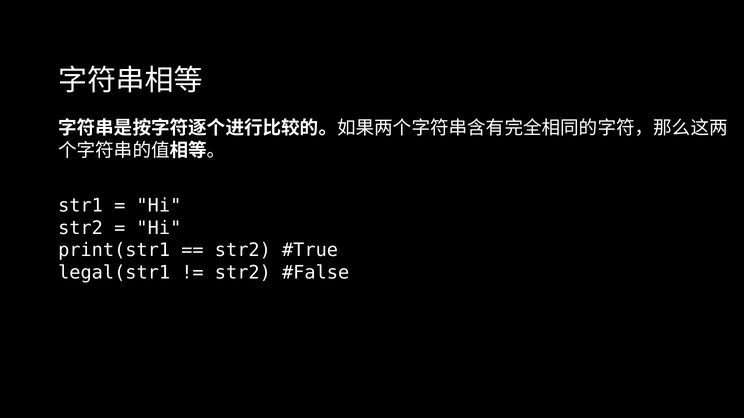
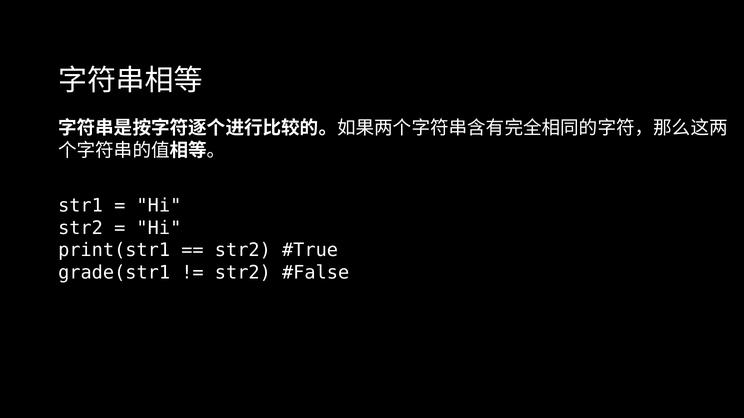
legal(str1: legal(str1 -> grade(str1 (114, 273)
